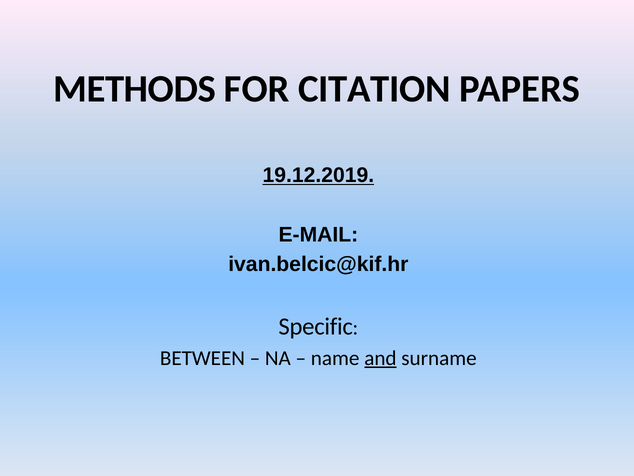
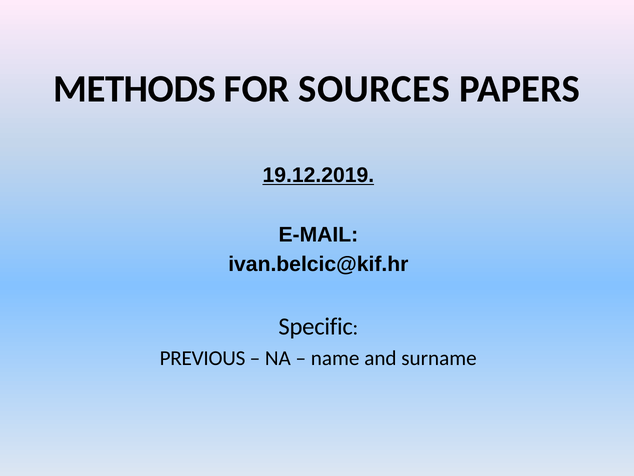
CITATION: CITATION -> SOURCES (374, 89)
BETWEEN: BETWEEN -> PREVIOUS (203, 358)
and underline: present -> none (380, 358)
